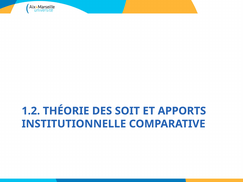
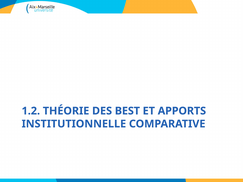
SOIT: SOIT -> BEST (127, 111)
